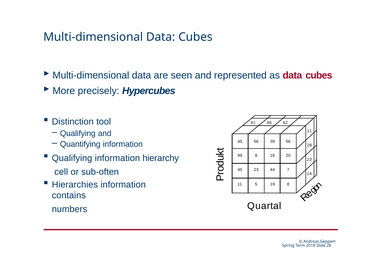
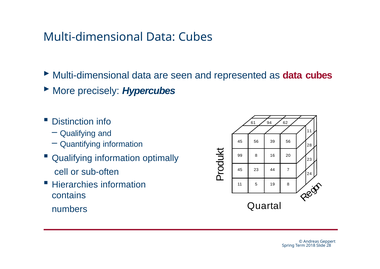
tool: tool -> info (104, 122)
hierarchy: hierarchy -> optimally (161, 158)
